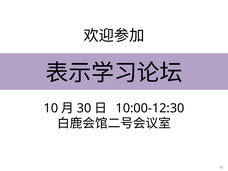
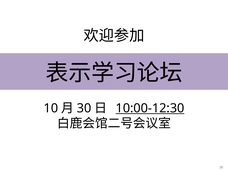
10:00-12:30 underline: none -> present (150, 108)
